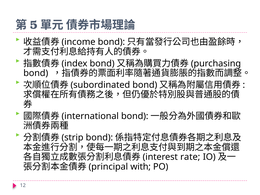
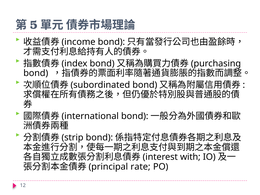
rate: rate -> with (190, 157)
with: with -> rate (141, 167)
